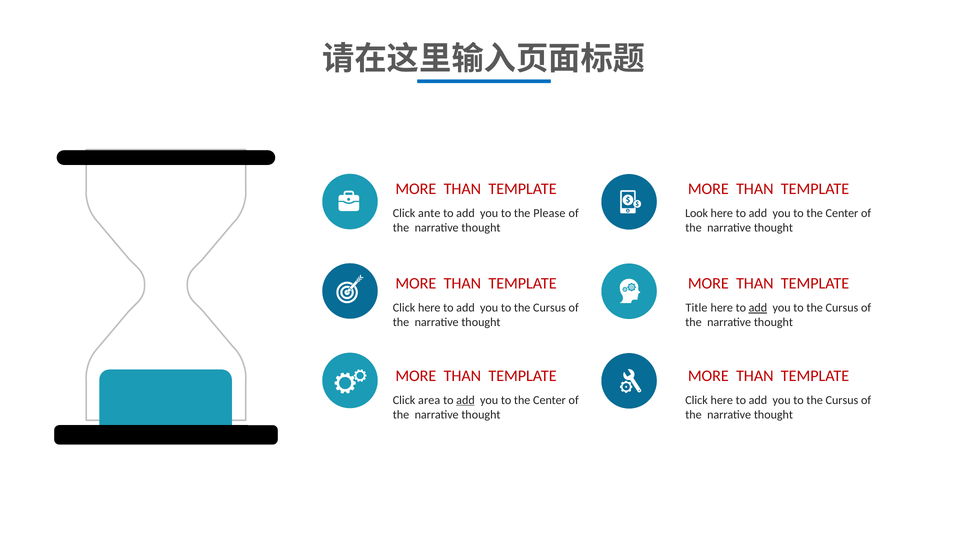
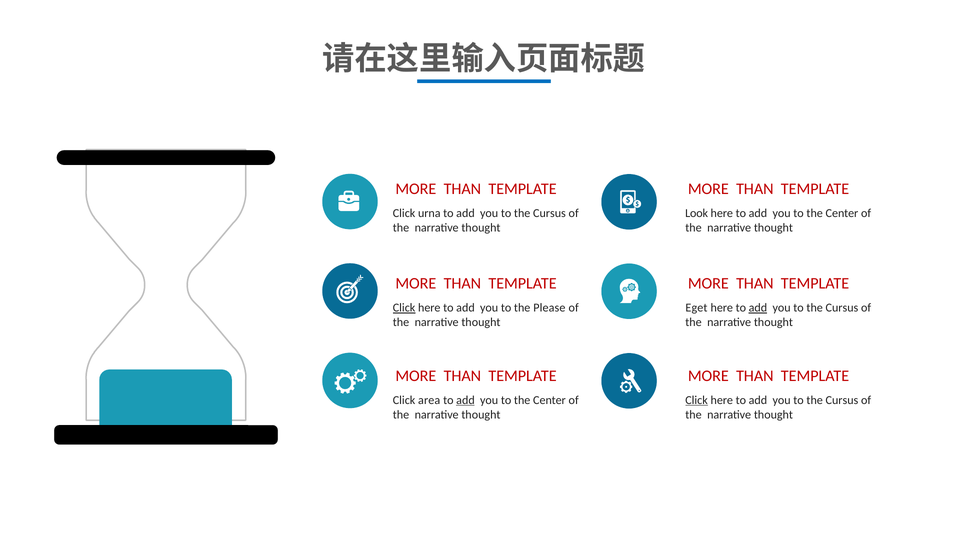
ante: ante -> urna (429, 213)
Please: Please -> Cursus (549, 213)
Click underline: none -> present (404, 308)
Cursus: Cursus -> Please (549, 308)
Title: Title -> Eget (696, 308)
Click underline: none -> present (697, 400)
